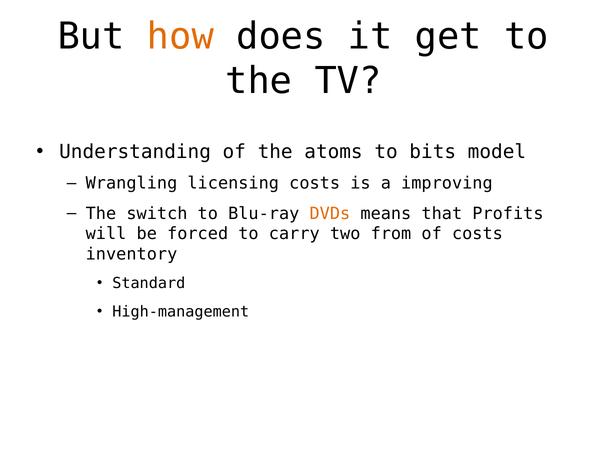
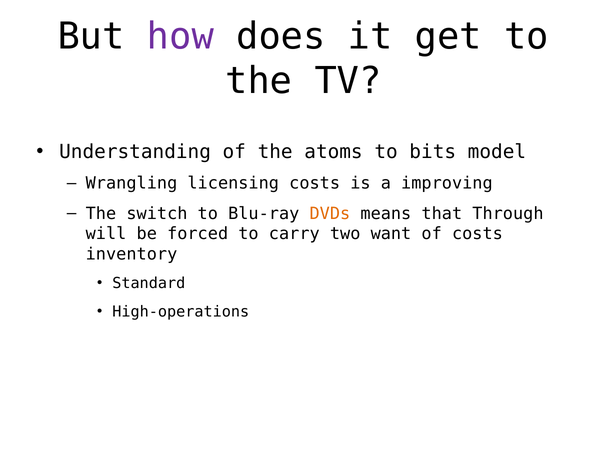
how colour: orange -> purple (180, 37)
Profits: Profits -> Through (508, 214)
from: from -> want (391, 234)
High-management: High-management -> High-operations (181, 312)
